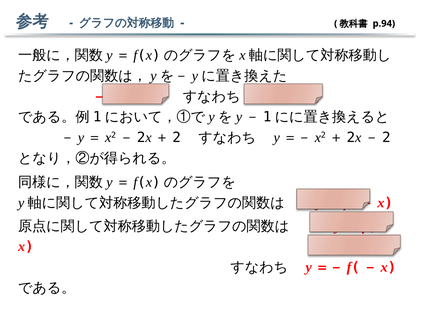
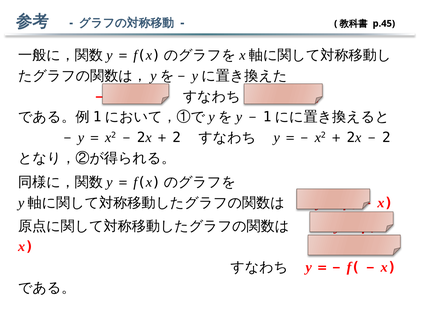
p.94: p.94 -> p.45 (384, 24)
